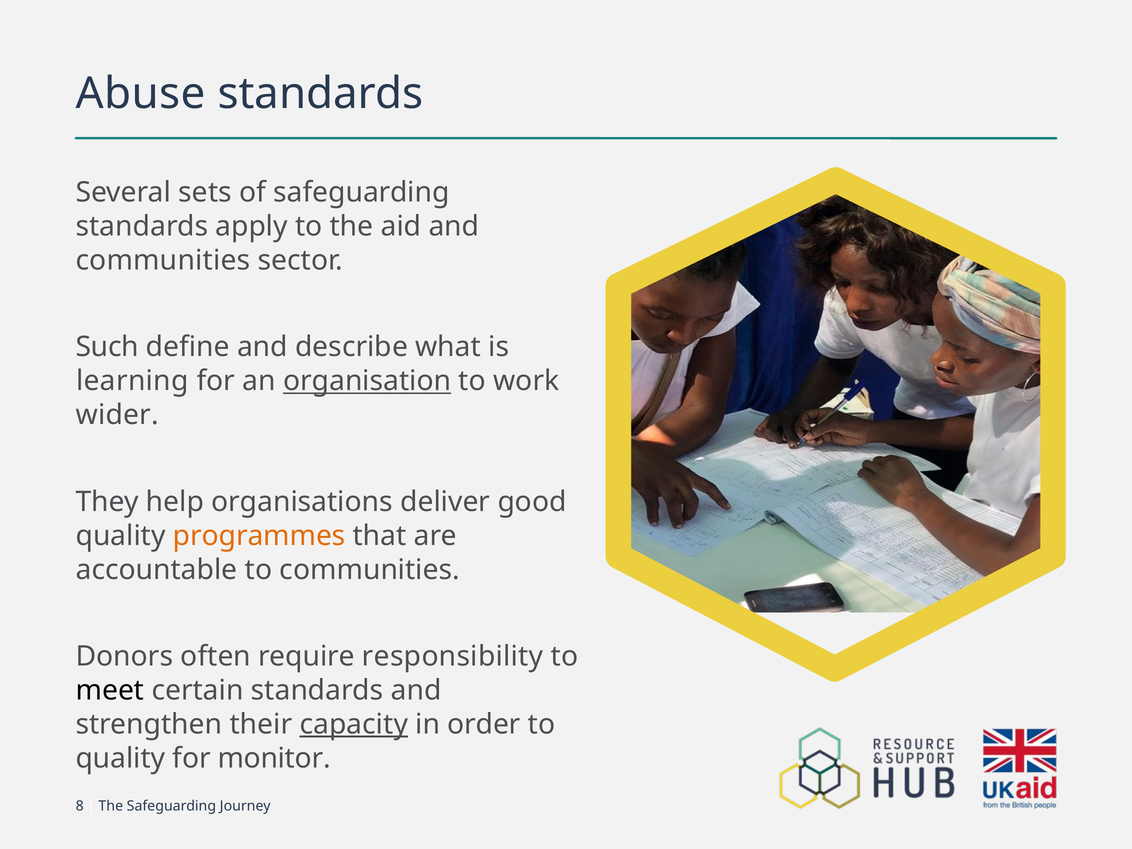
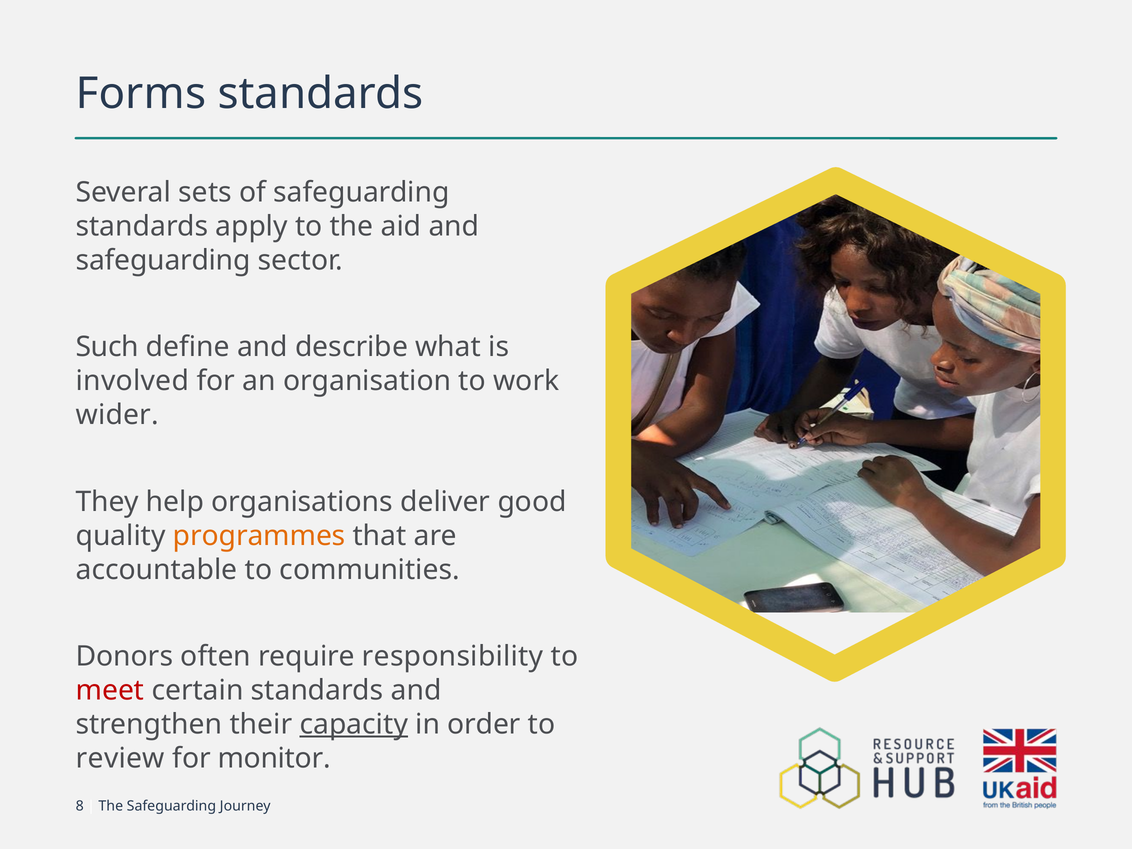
Abuse: Abuse -> Forms (141, 94)
communities: communities -> safeguarding (163, 260)
learning: learning -> involved (132, 381)
organisation underline: present -> none (367, 381)
meet colour: black -> red (110, 690)
quality: quality -> review (120, 758)
